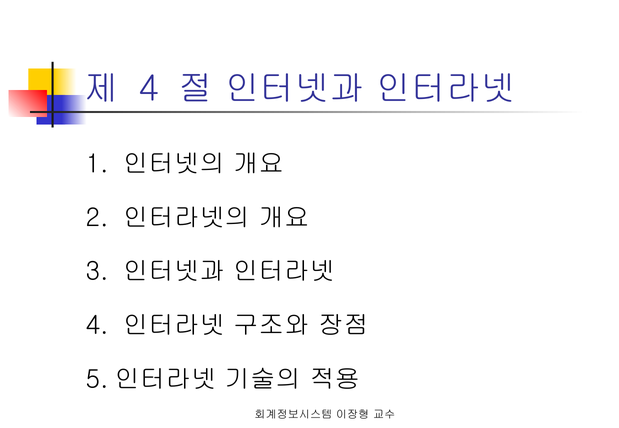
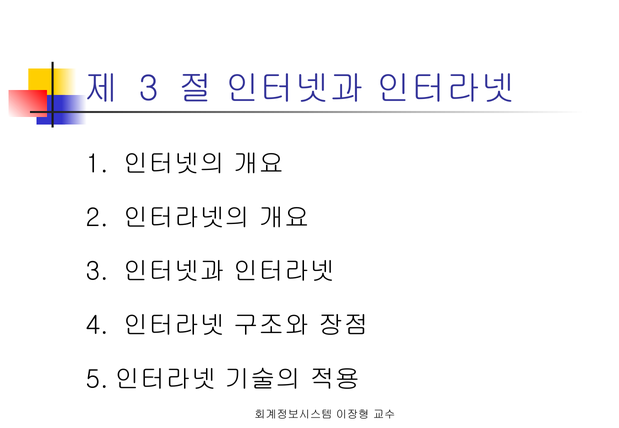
4: 4 -> 3 (149, 89)
